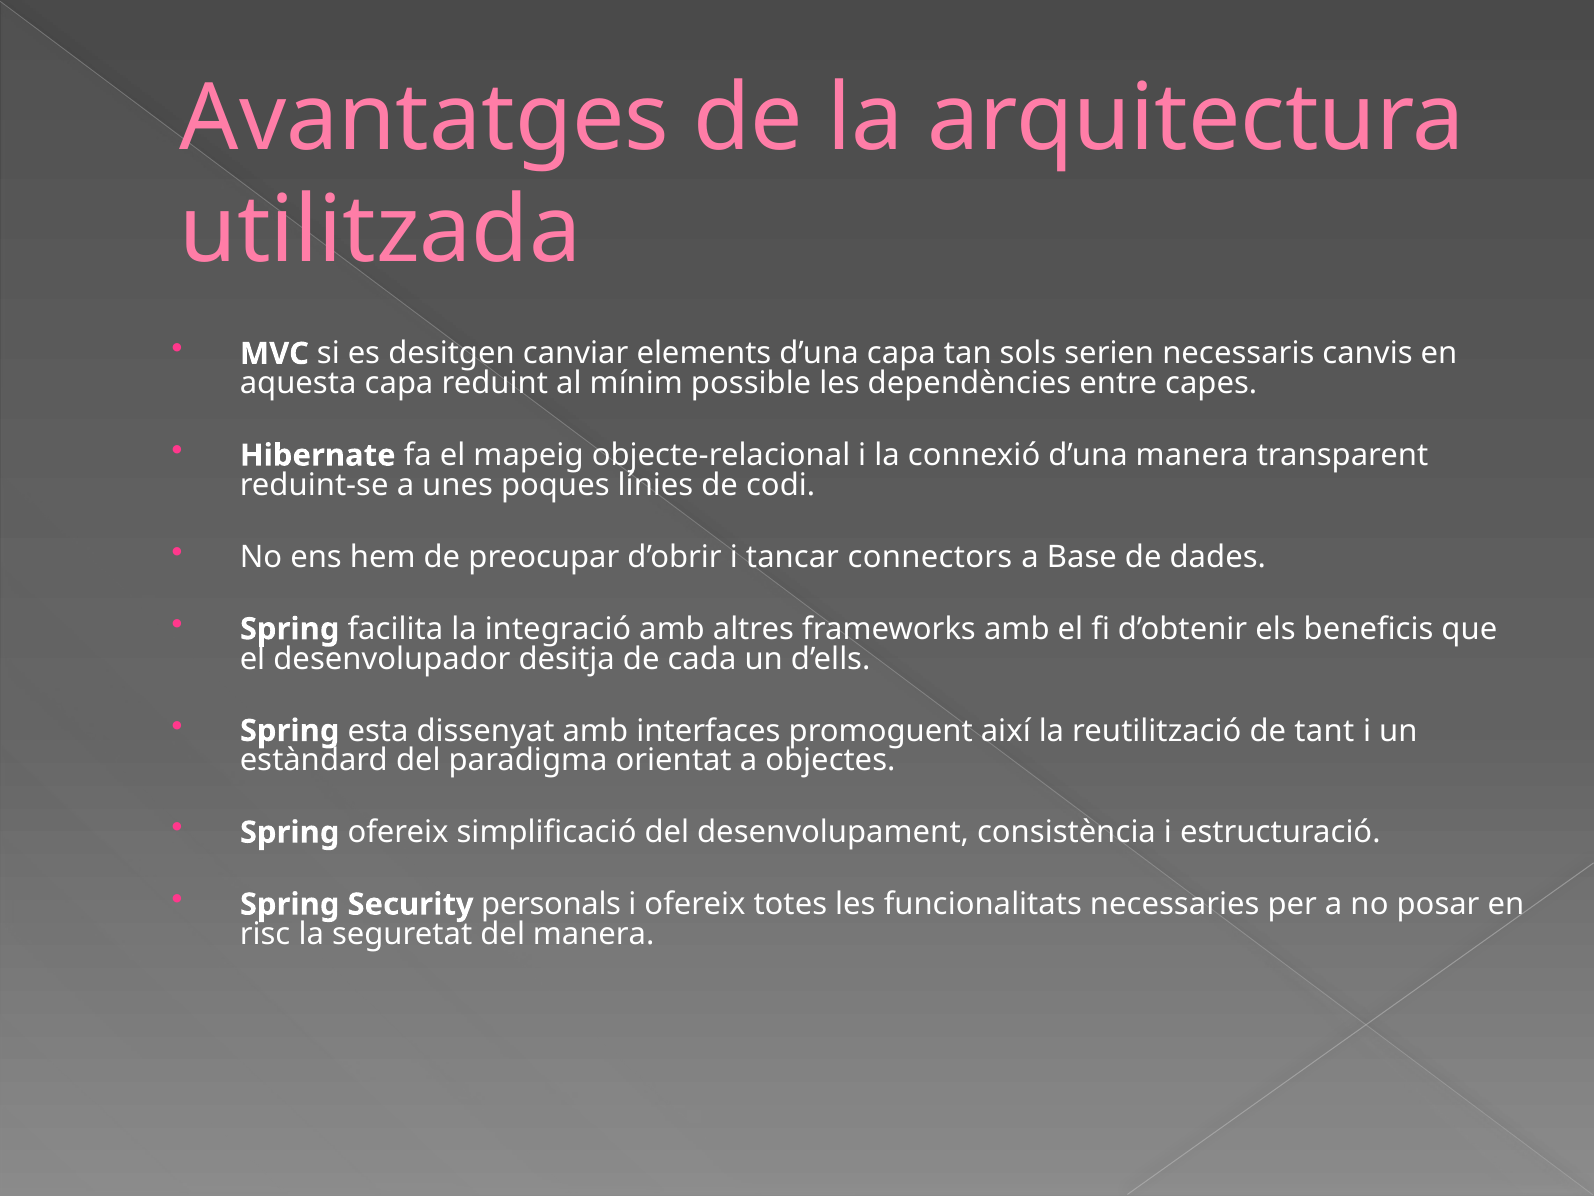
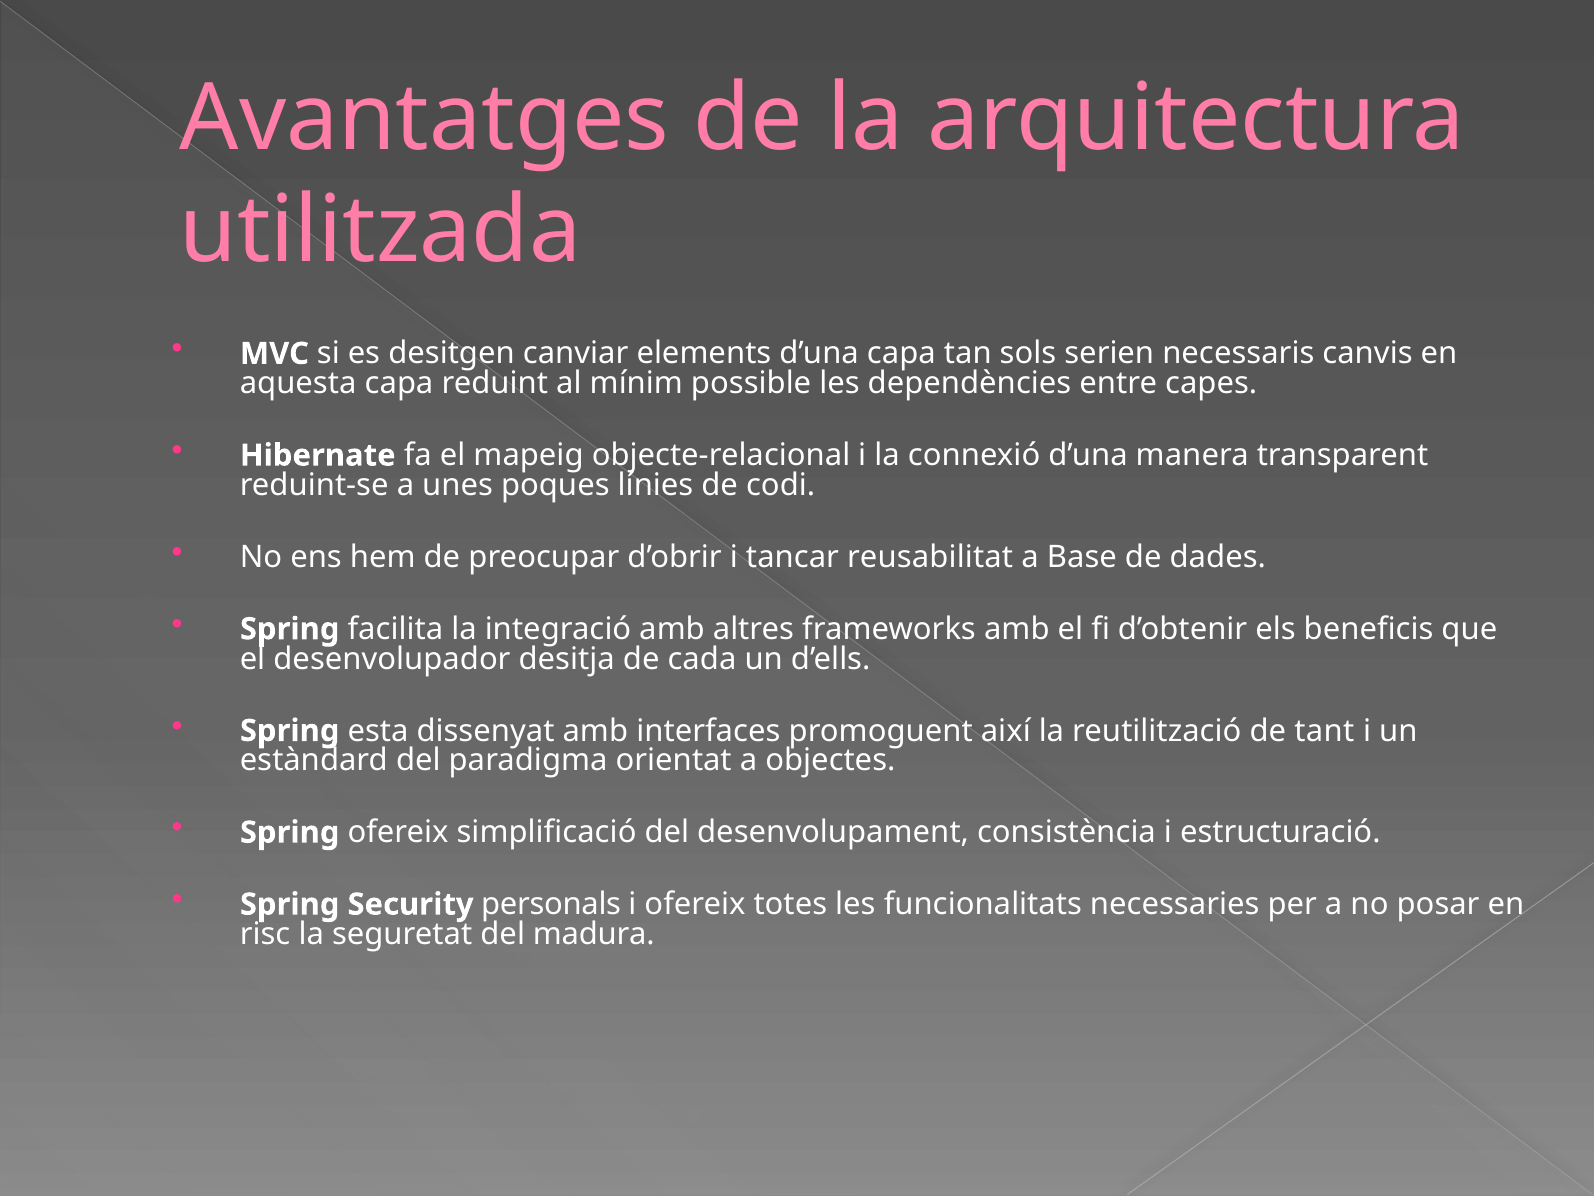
connectors: connectors -> reusabilitat (930, 557)
del manera: manera -> madura (594, 934)
